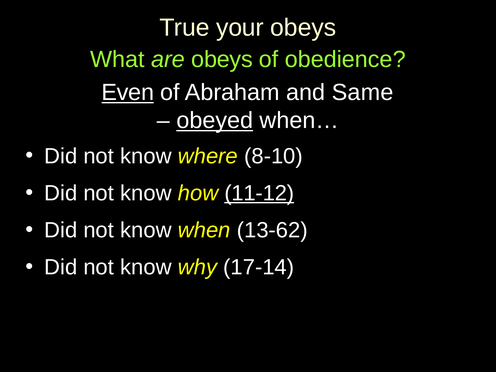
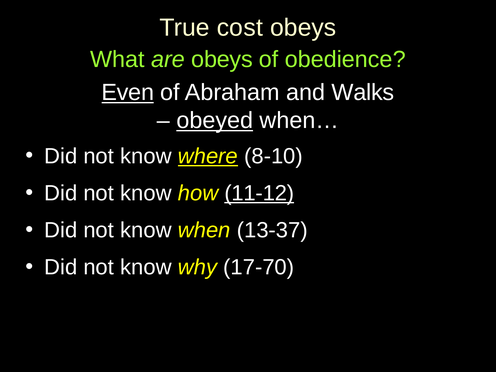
your: your -> cost (240, 28)
Same: Same -> Walks (363, 92)
where underline: none -> present (208, 156)
13-62: 13-62 -> 13-37 (272, 230)
17-14: 17-14 -> 17-70 (259, 267)
